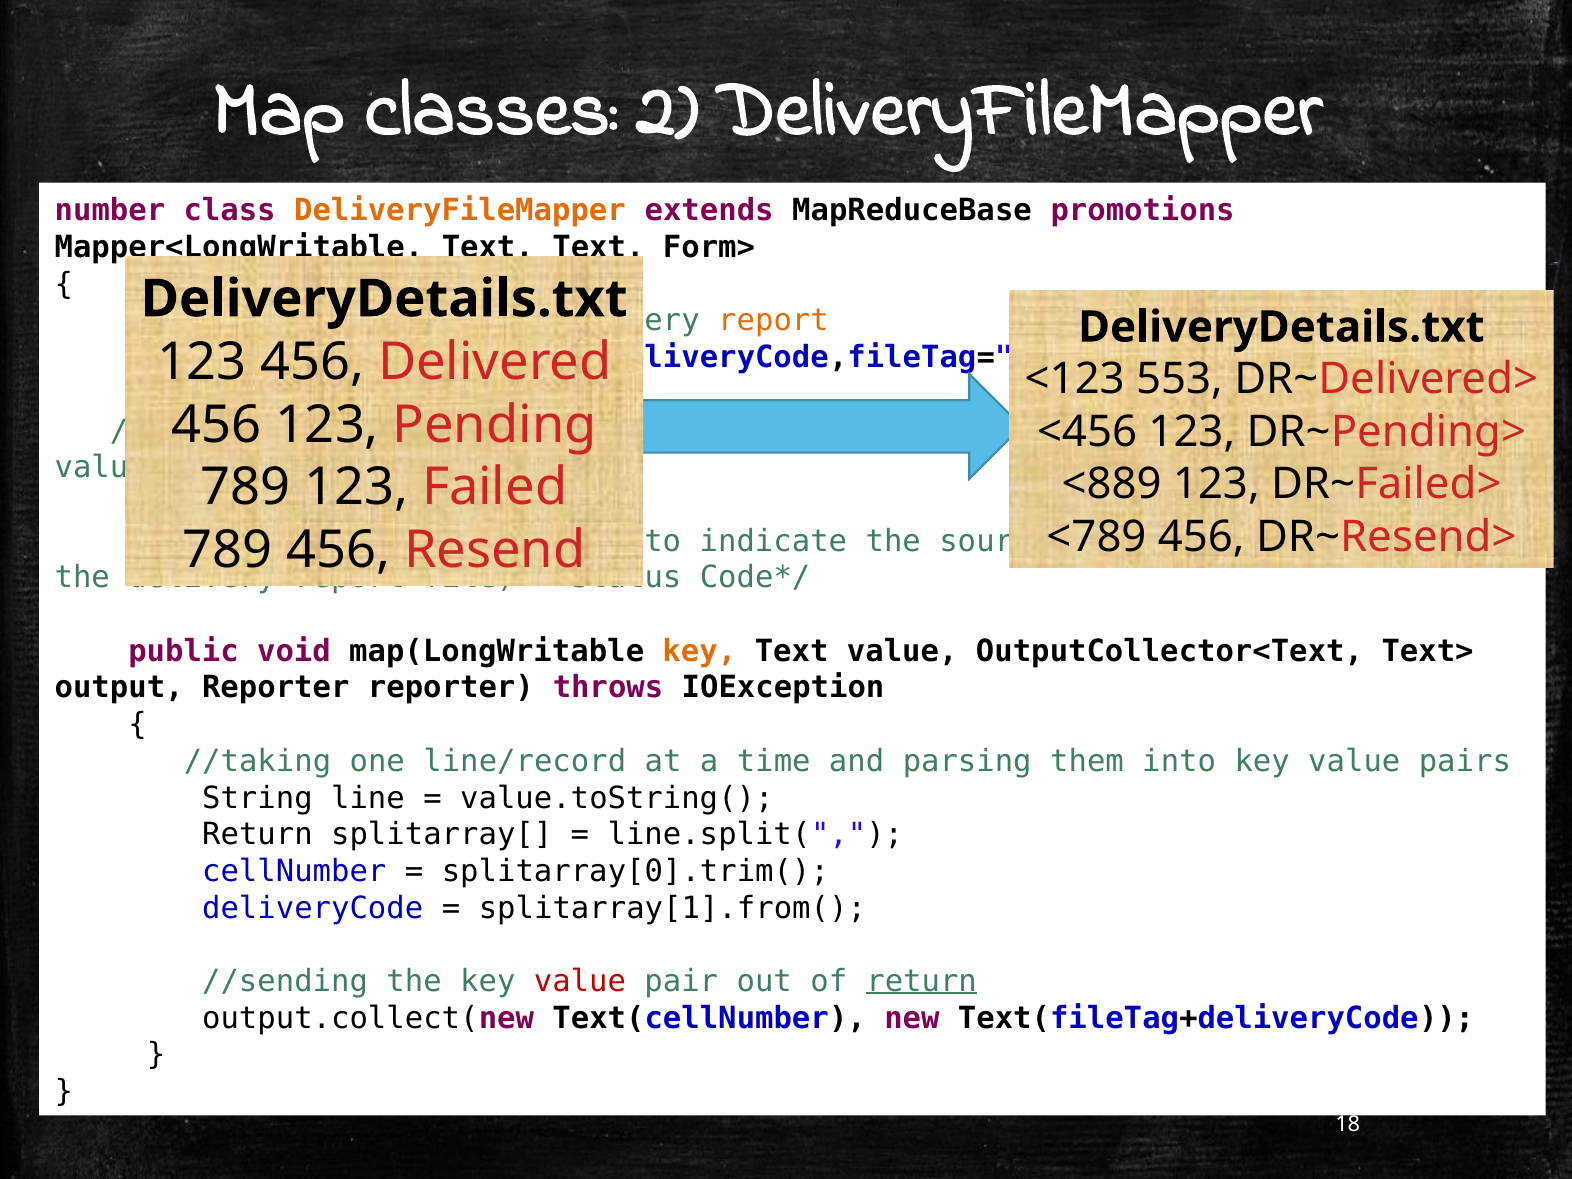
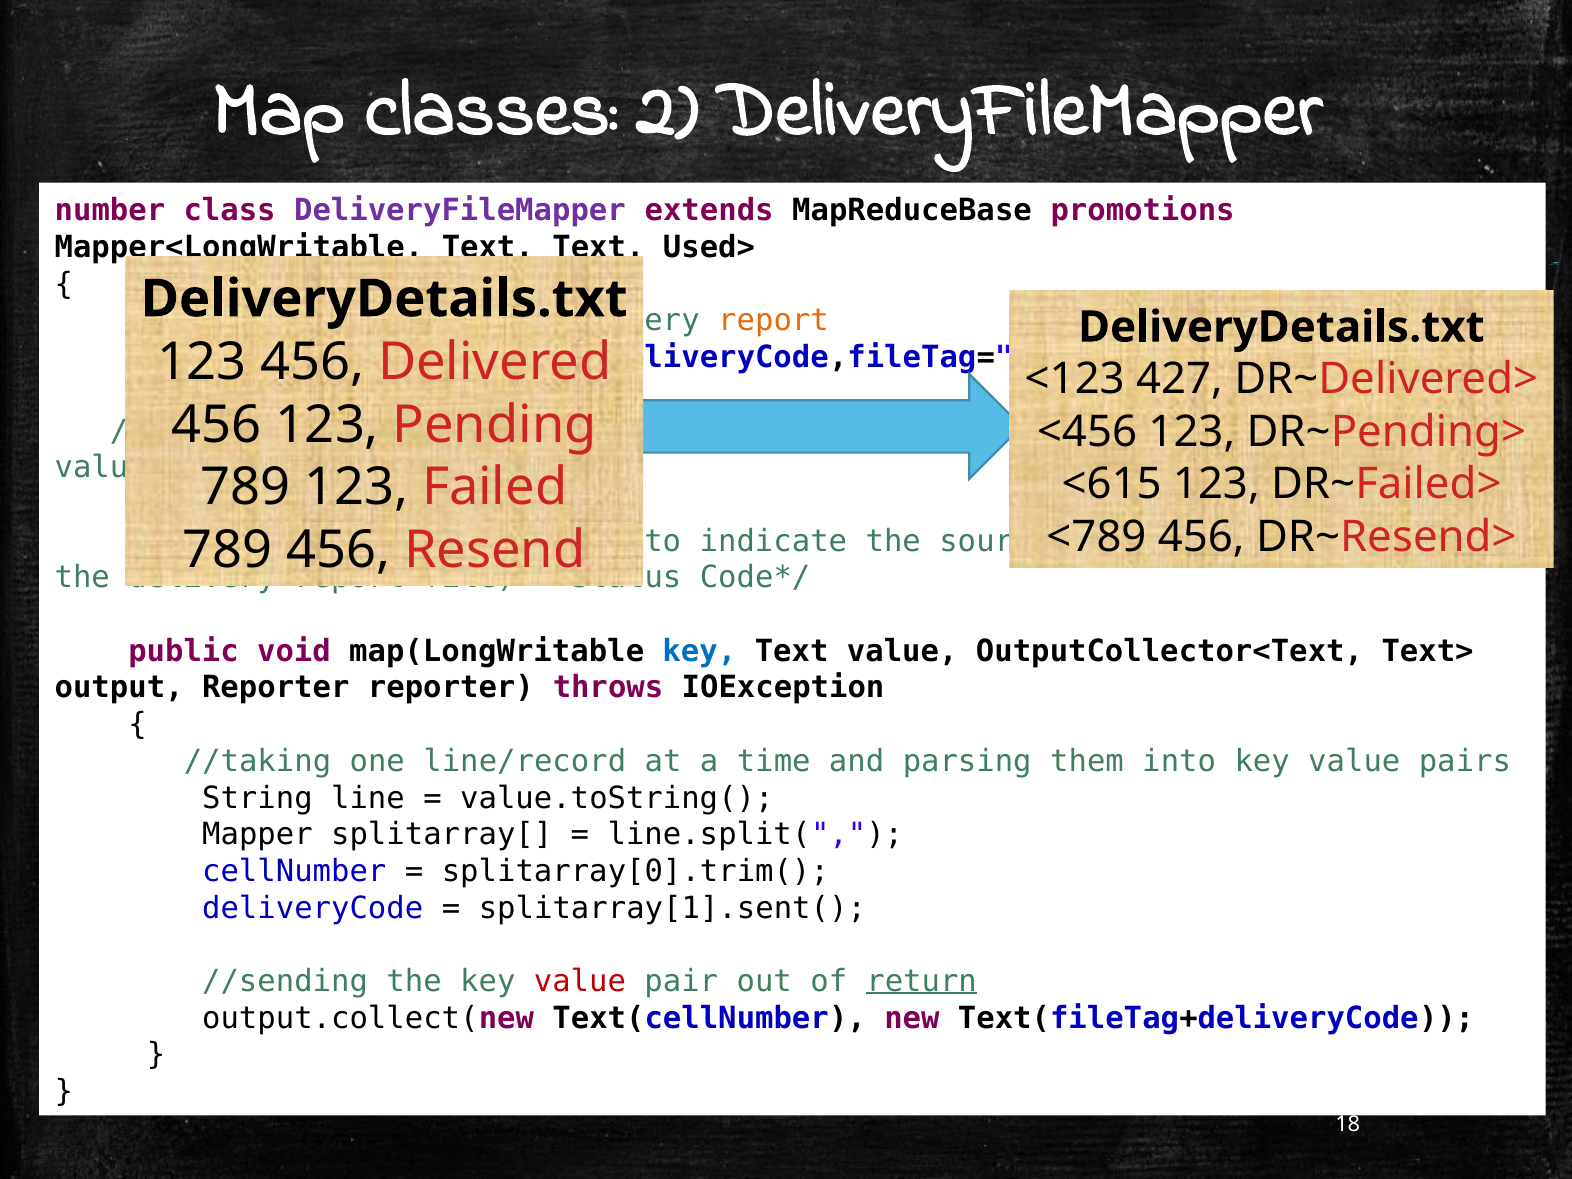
DeliveryFileMapper colour: orange -> purple (460, 211)
Form>: Form> -> Used> (709, 247)
553: 553 -> 427 (1179, 380)
<889: <889 -> <615 (1112, 484)
key colour: orange -> blue (699, 651)
Return: Return -> Mapper (257, 835)
splitarray[1].from(: splitarray[1].from( -> splitarray[1].sent( (672, 908)
